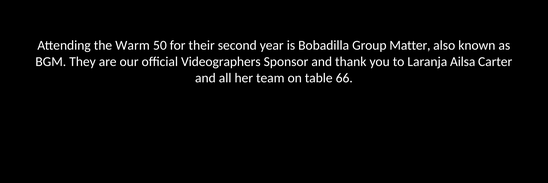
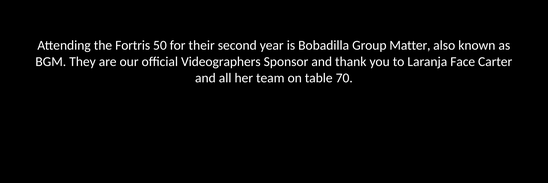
Warm: Warm -> Fortris (133, 45)
Ailsa: Ailsa -> Face (463, 61)
66: 66 -> 70 (344, 78)
